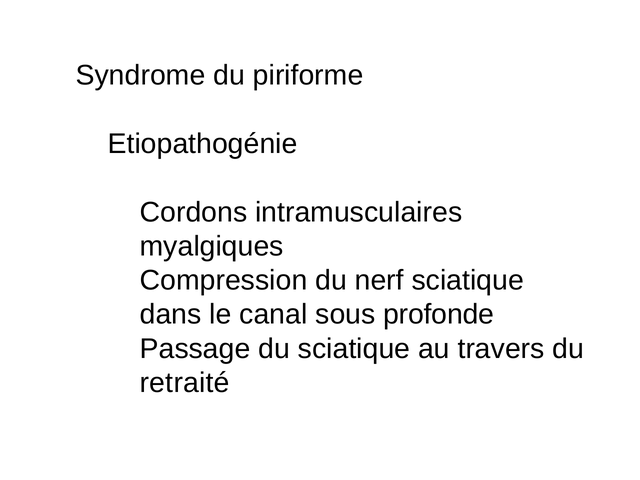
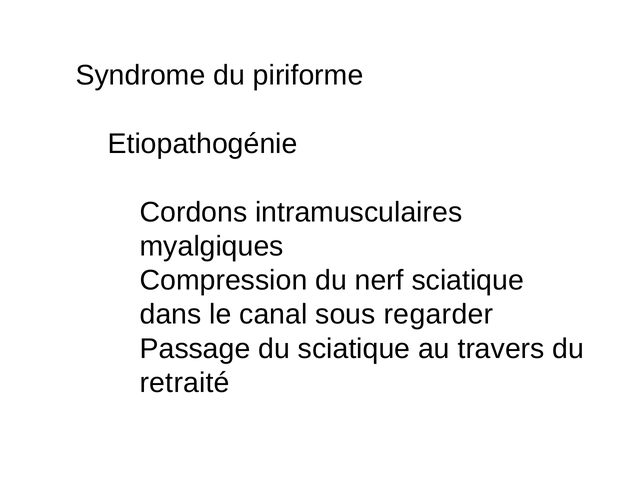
profonde: profonde -> regarder (438, 315)
